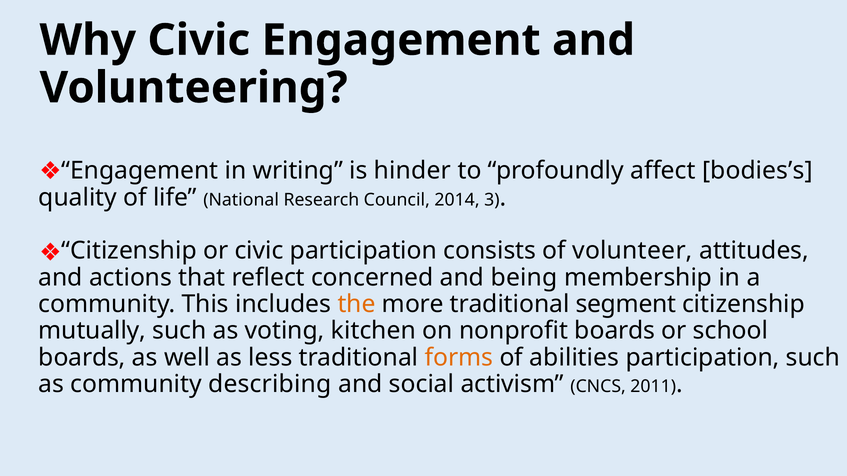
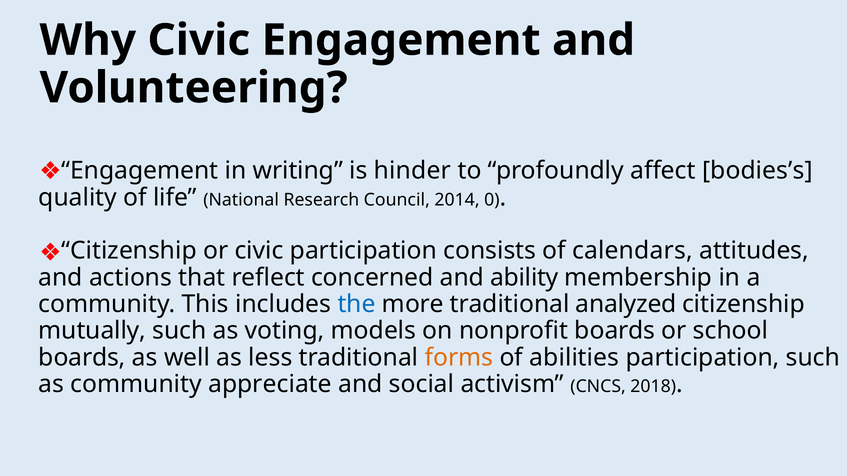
3: 3 -> 0 (492, 200)
volunteer: volunteer -> calendars (633, 251)
being: being -> ability (524, 278)
the colour: orange -> blue (357, 304)
segment: segment -> analyzed (626, 304)
kitchen: kitchen -> models (374, 331)
describing: describing -> appreciate (270, 384)
2011: 2011 -> 2018 (653, 387)
